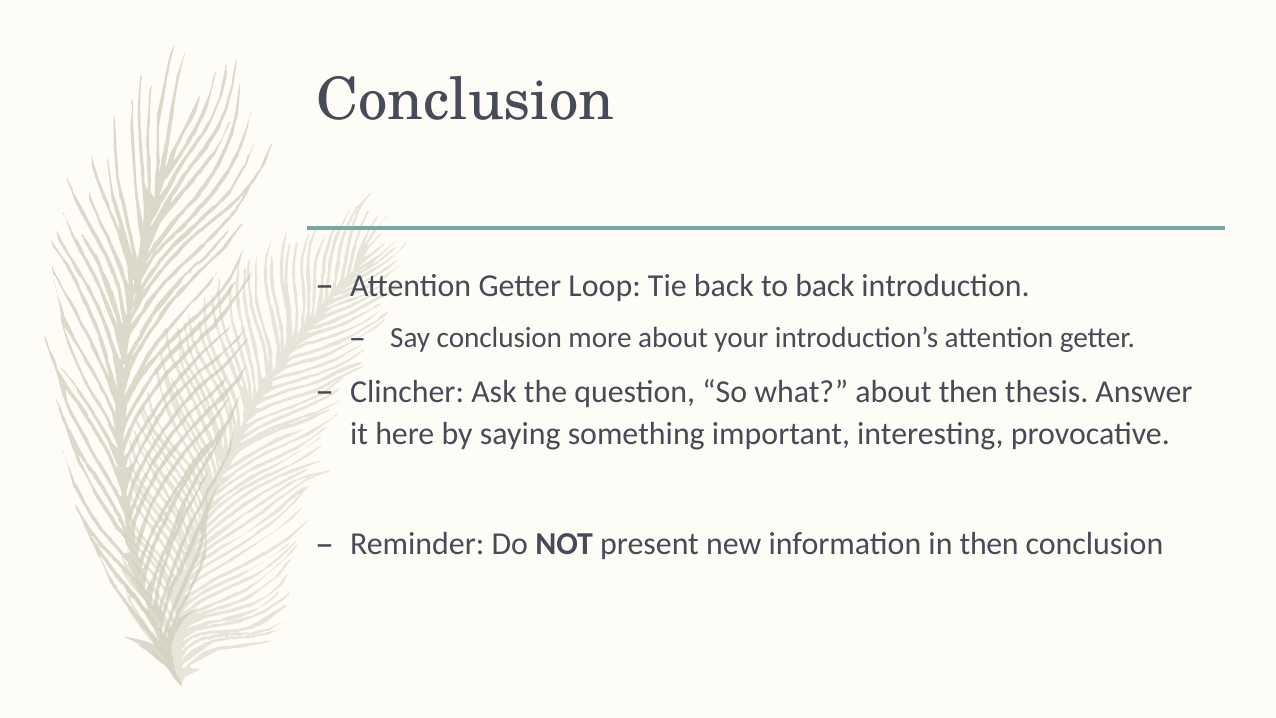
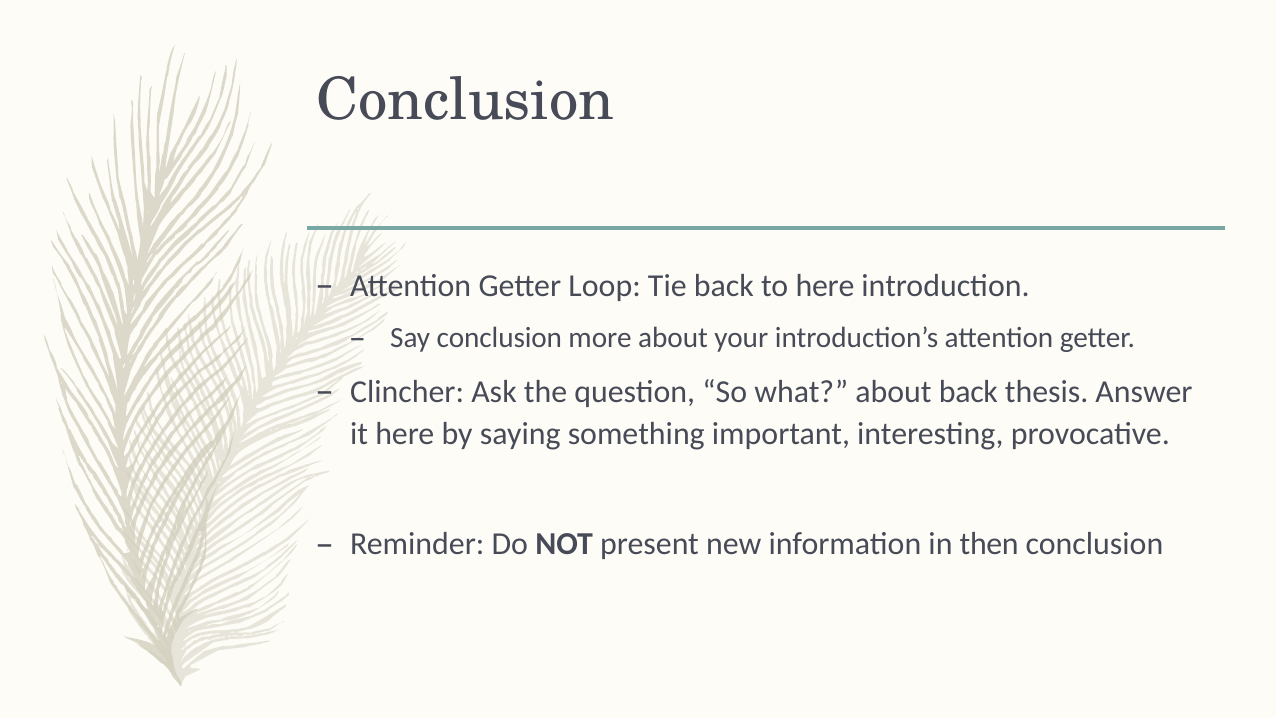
to back: back -> here (825, 286)
about then: then -> back (968, 392)
